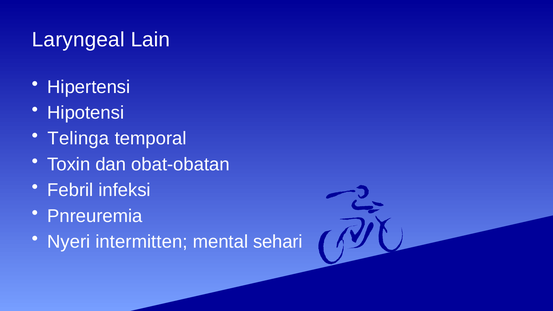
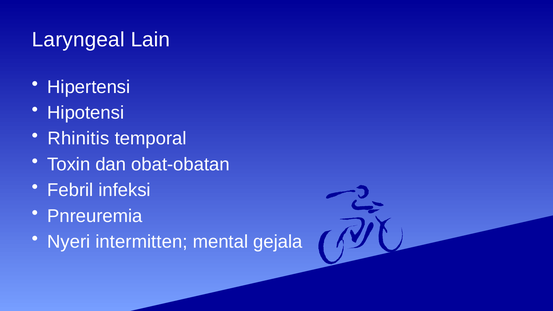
Telinga: Telinga -> Rhinitis (78, 139)
sehari: sehari -> gejala (278, 242)
